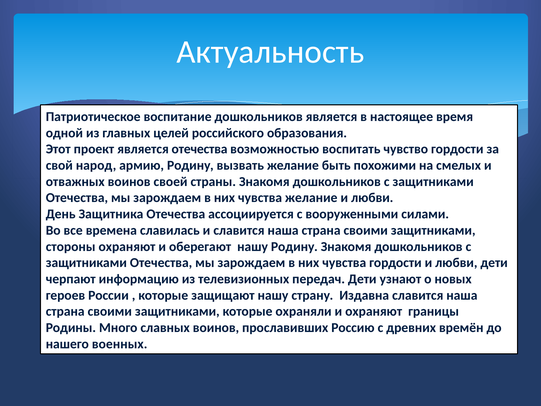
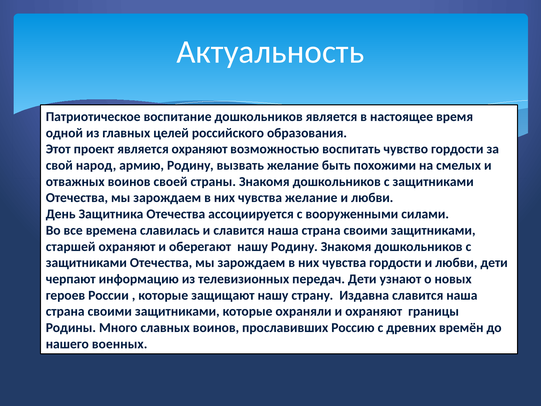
является отечества: отечества -> охраняют (200, 149)
стороны: стороны -> старшей (71, 246)
